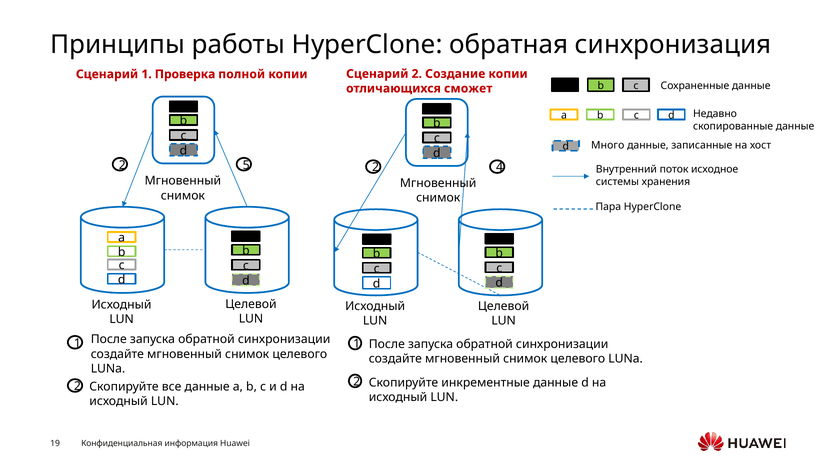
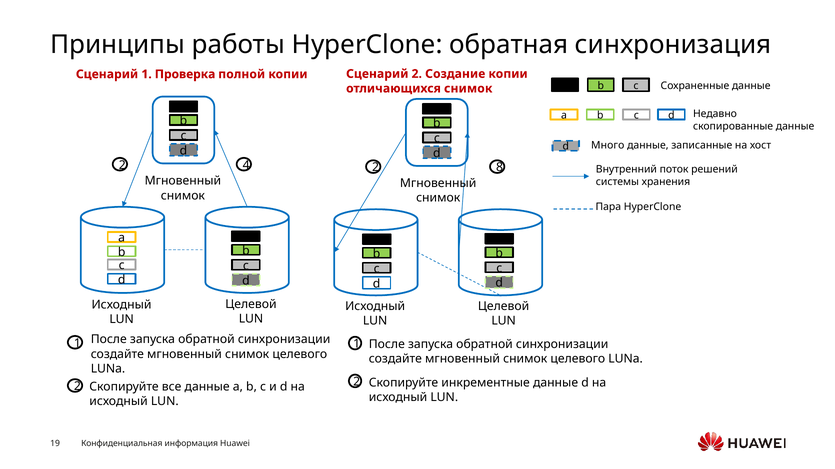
отличающихся сможет: сможет -> снимок (468, 89)
5: 5 -> 4 (246, 165)
4: 4 -> 8 (500, 168)
исходное: исходное -> решений (715, 169)
